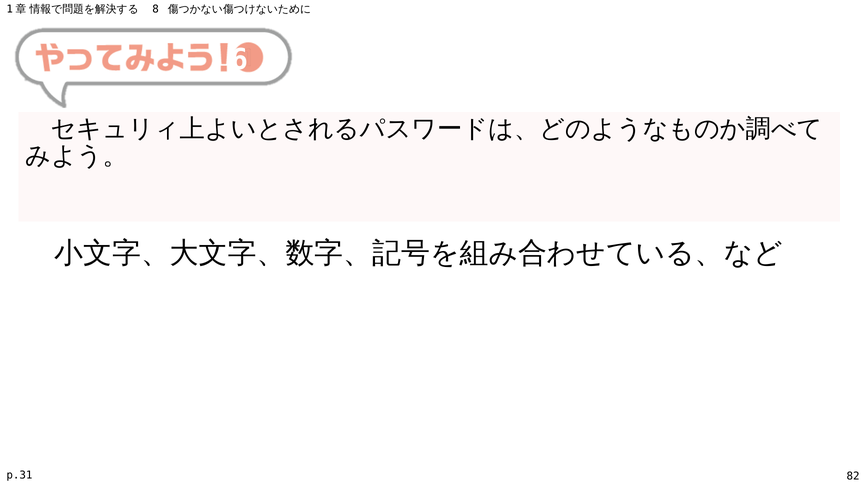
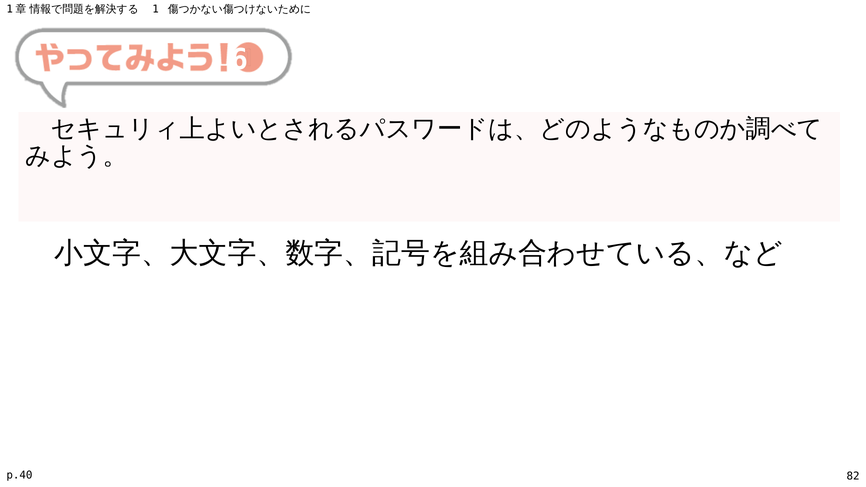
8: 8 -> 1 (156, 9)
p.31: p.31 -> p.40 (19, 475)
